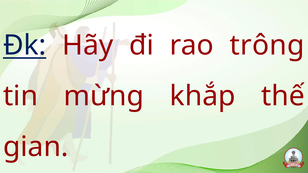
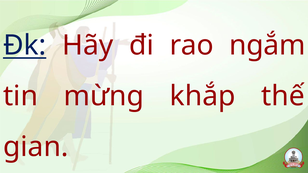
trông: trông -> ngắm (267, 45)
